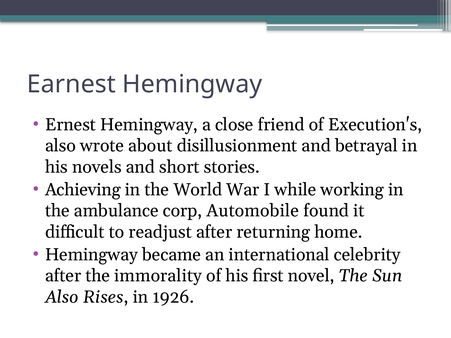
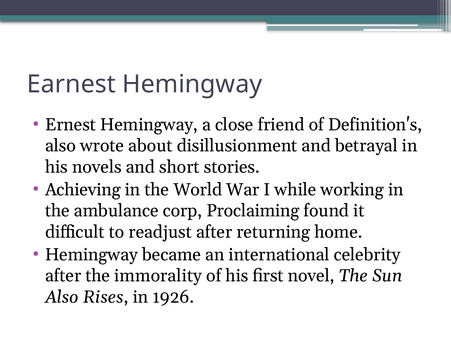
Execution's: Execution's -> Definition's (375, 125)
Automobile: Automobile -> Proclaiming (253, 211)
